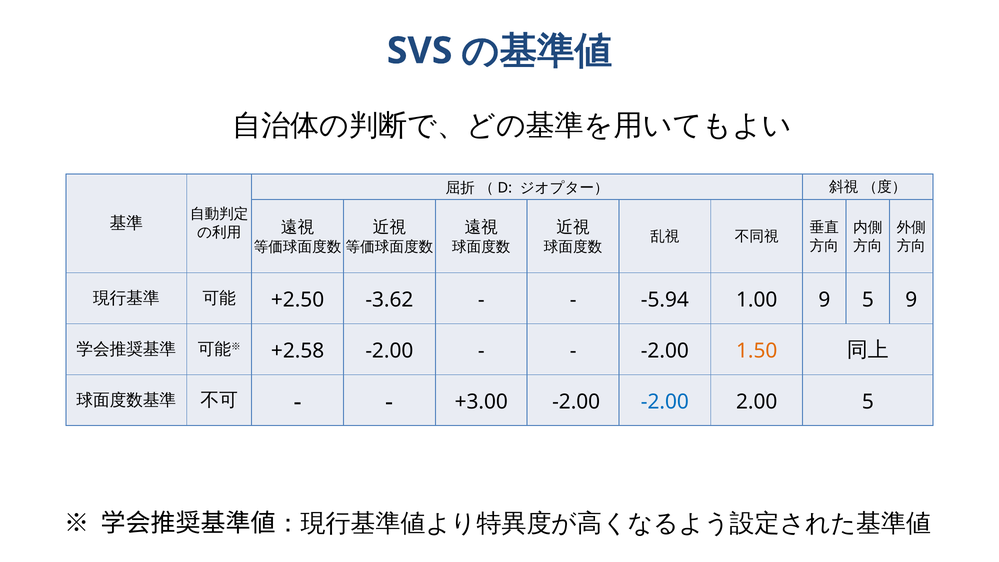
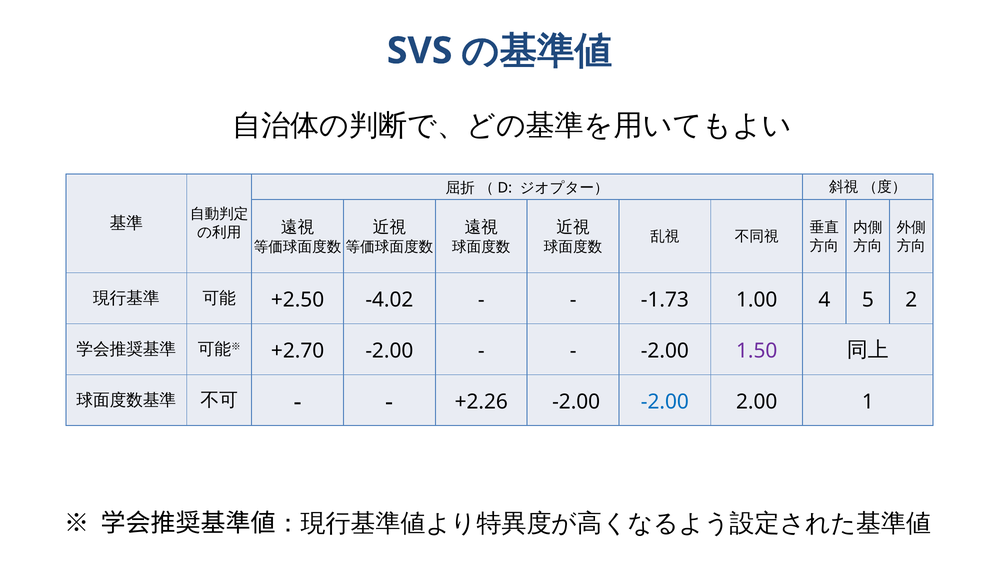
-3.62: -3.62 -> -4.02 (389, 300)
-5.94: -5.94 -> -1.73 (665, 300)
1.00 9: 9 -> 4 (824, 300)
5 9: 9 -> 2 (911, 300)
+2.58: +2.58 -> +2.70 (298, 351)
1.50 colour: orange -> purple (757, 351)
+3.00: +3.00 -> +2.26 (481, 402)
2.00 5: 5 -> 1 (868, 402)
